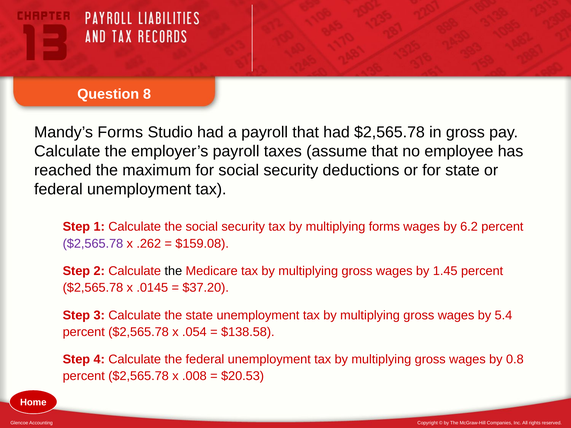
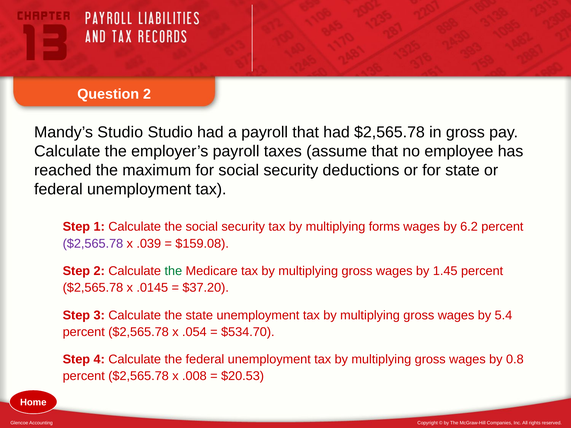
Question 8: 8 -> 2 (147, 94)
Mandy’s Forms: Forms -> Studio (120, 132)
.262: .262 -> .039 (149, 244)
the colour: black -> green (173, 271)
$138.58: $138.58 -> $534.70 (248, 332)
